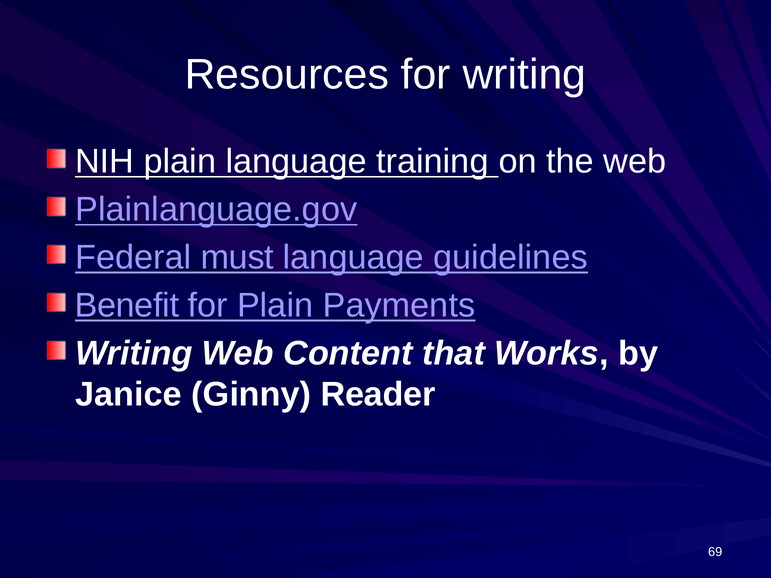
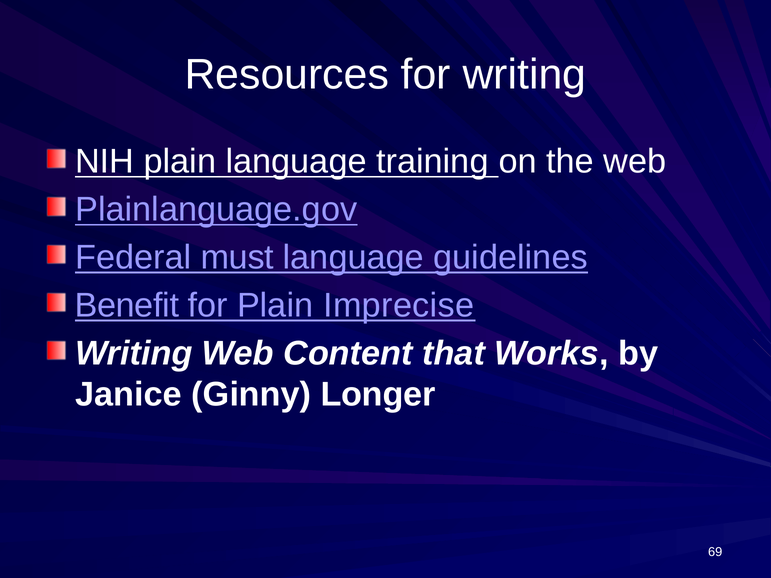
Payments: Payments -> Imprecise (399, 306)
Reader: Reader -> Longer (378, 395)
